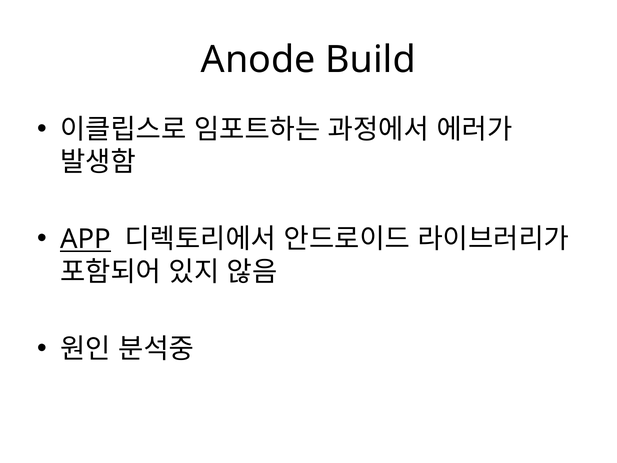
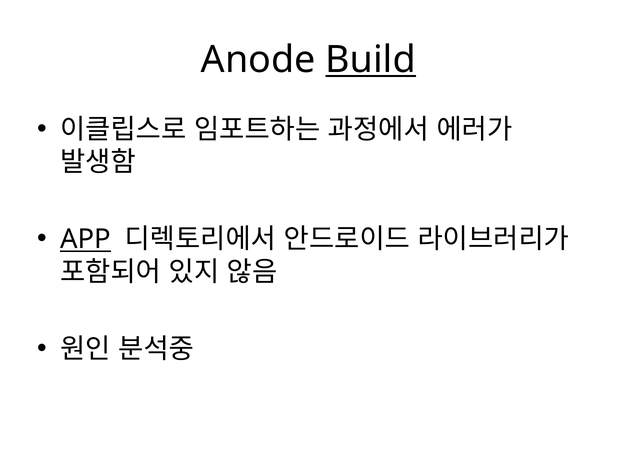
Build underline: none -> present (371, 60)
